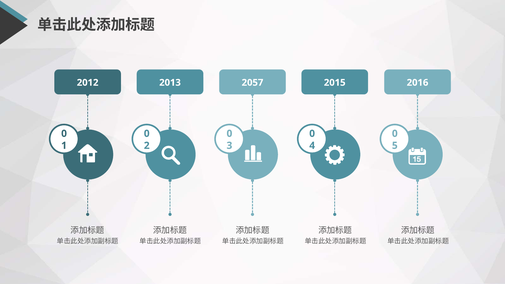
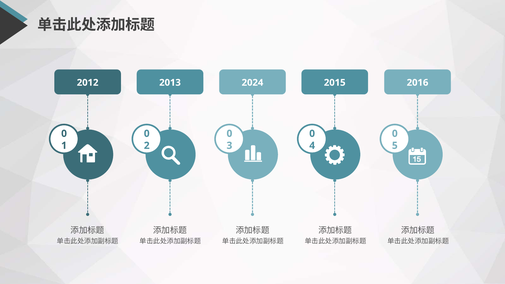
2057: 2057 -> 2024 (252, 83)
